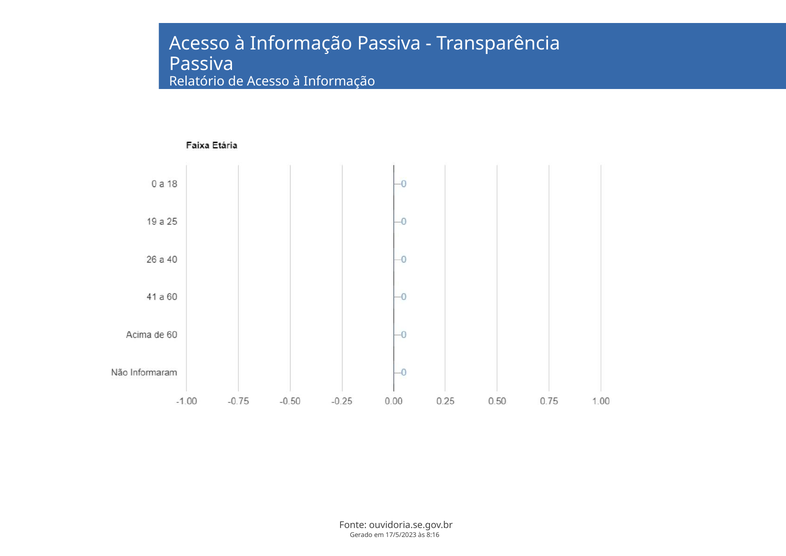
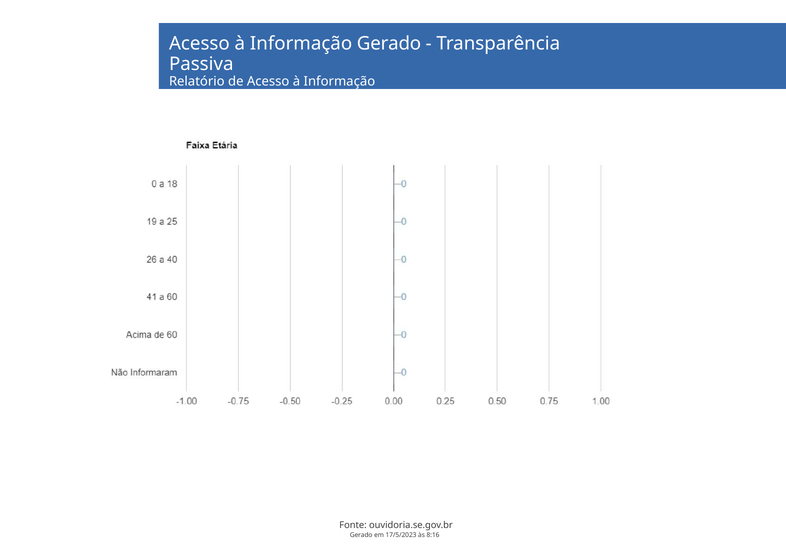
Informação Passiva: Passiva -> Gerado (389, 43)
